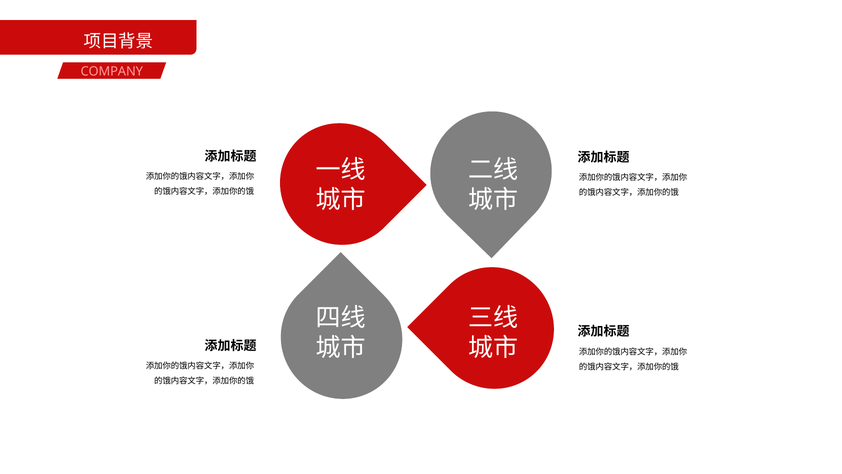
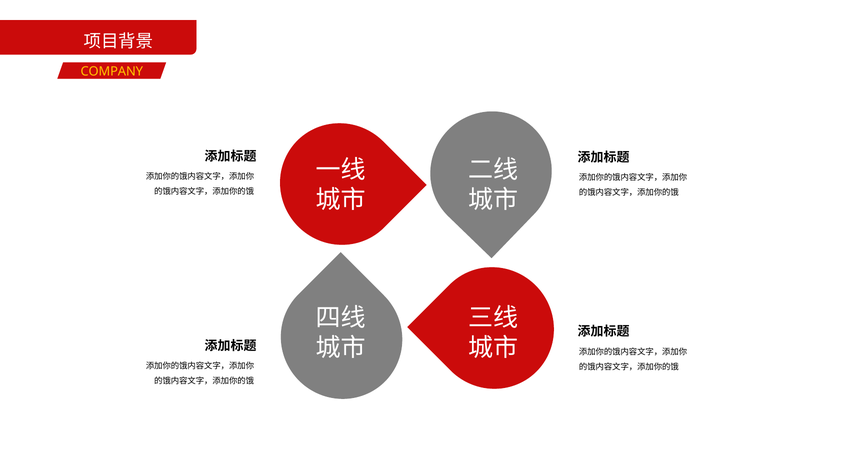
COMPANY colour: pink -> yellow (112, 71)
